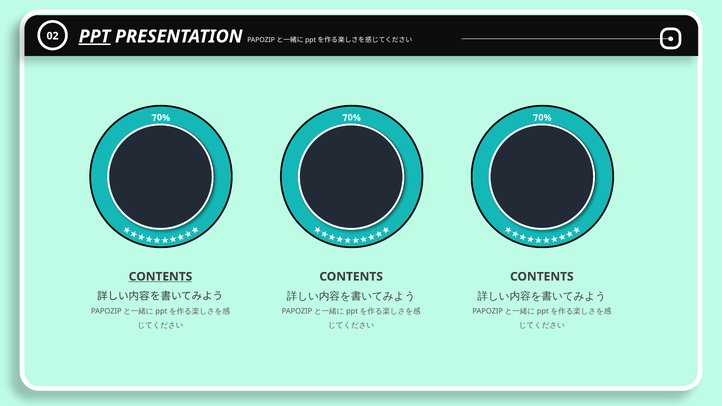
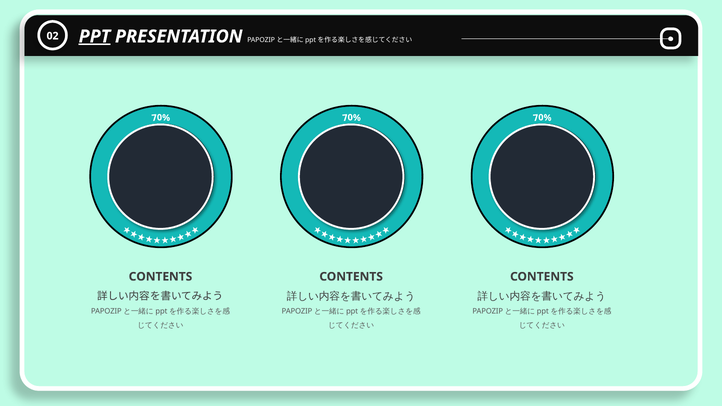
CONTENTS underline: present -> none (160, 277)
